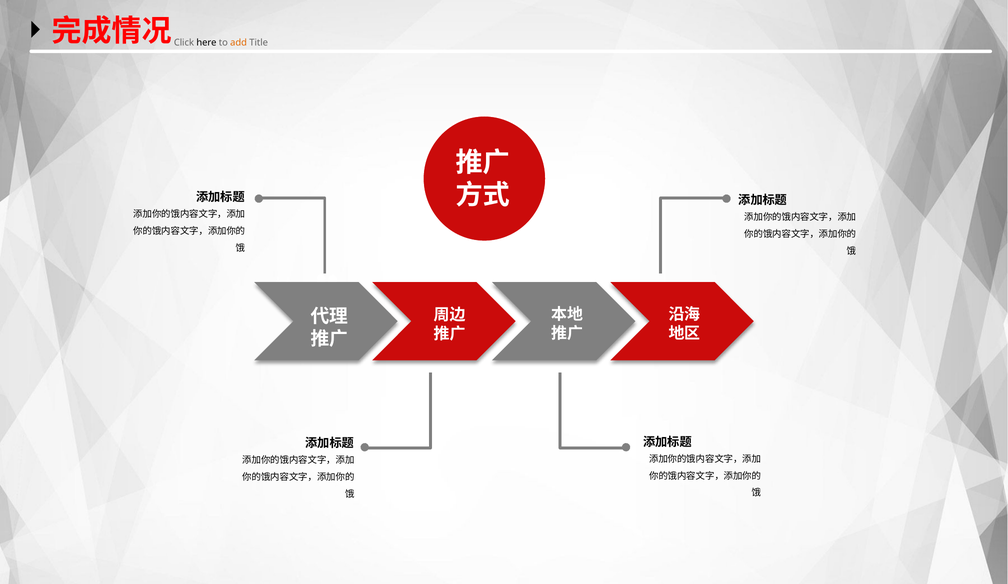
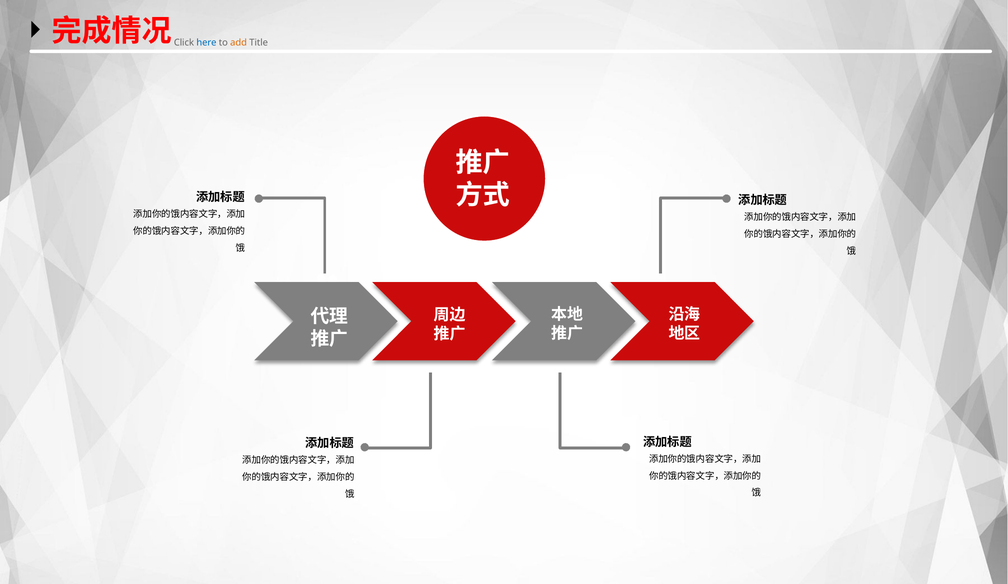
here colour: black -> blue (206, 43)
